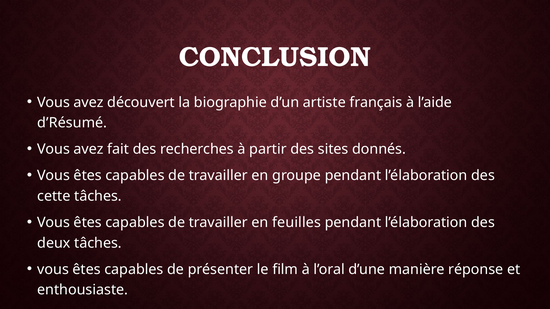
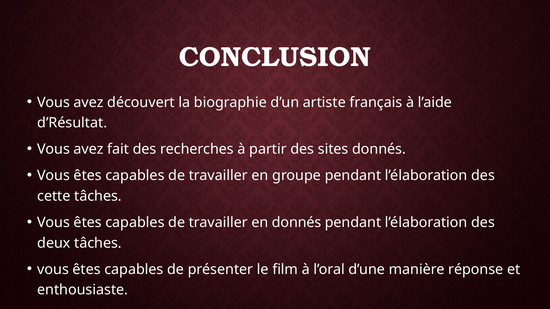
d’Résumé: d’Résumé -> d’Résultat (72, 123)
en feuilles: feuilles -> donnés (297, 223)
